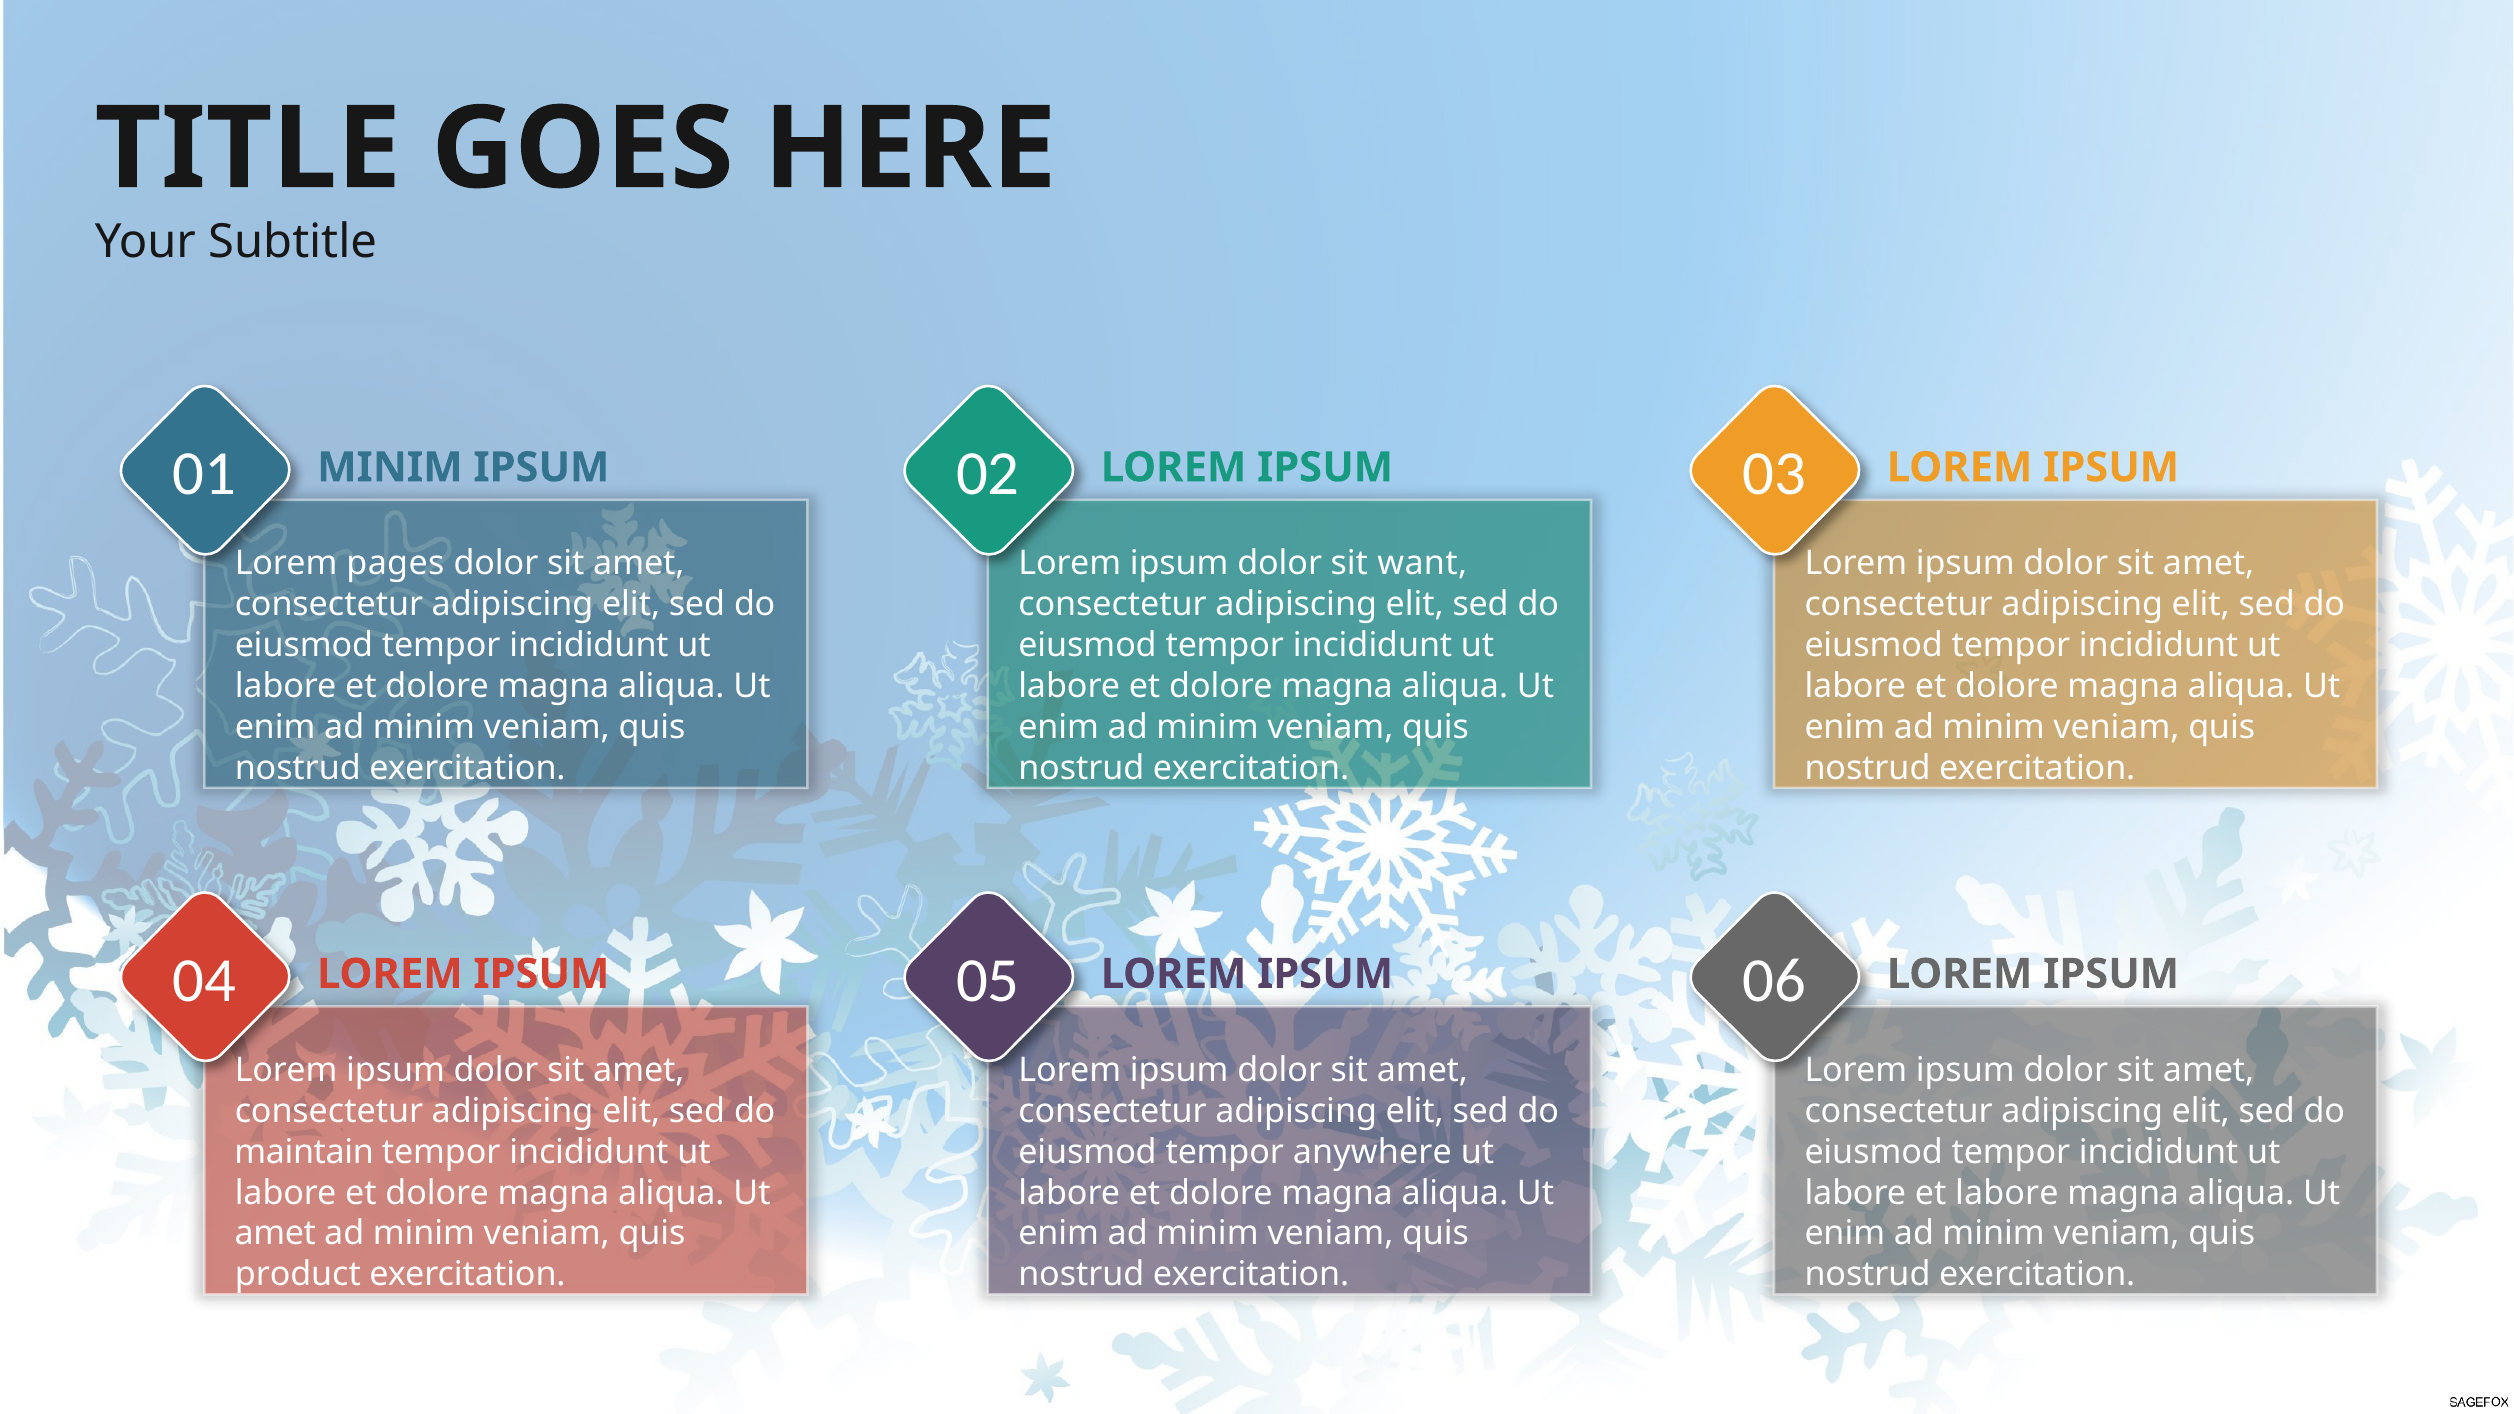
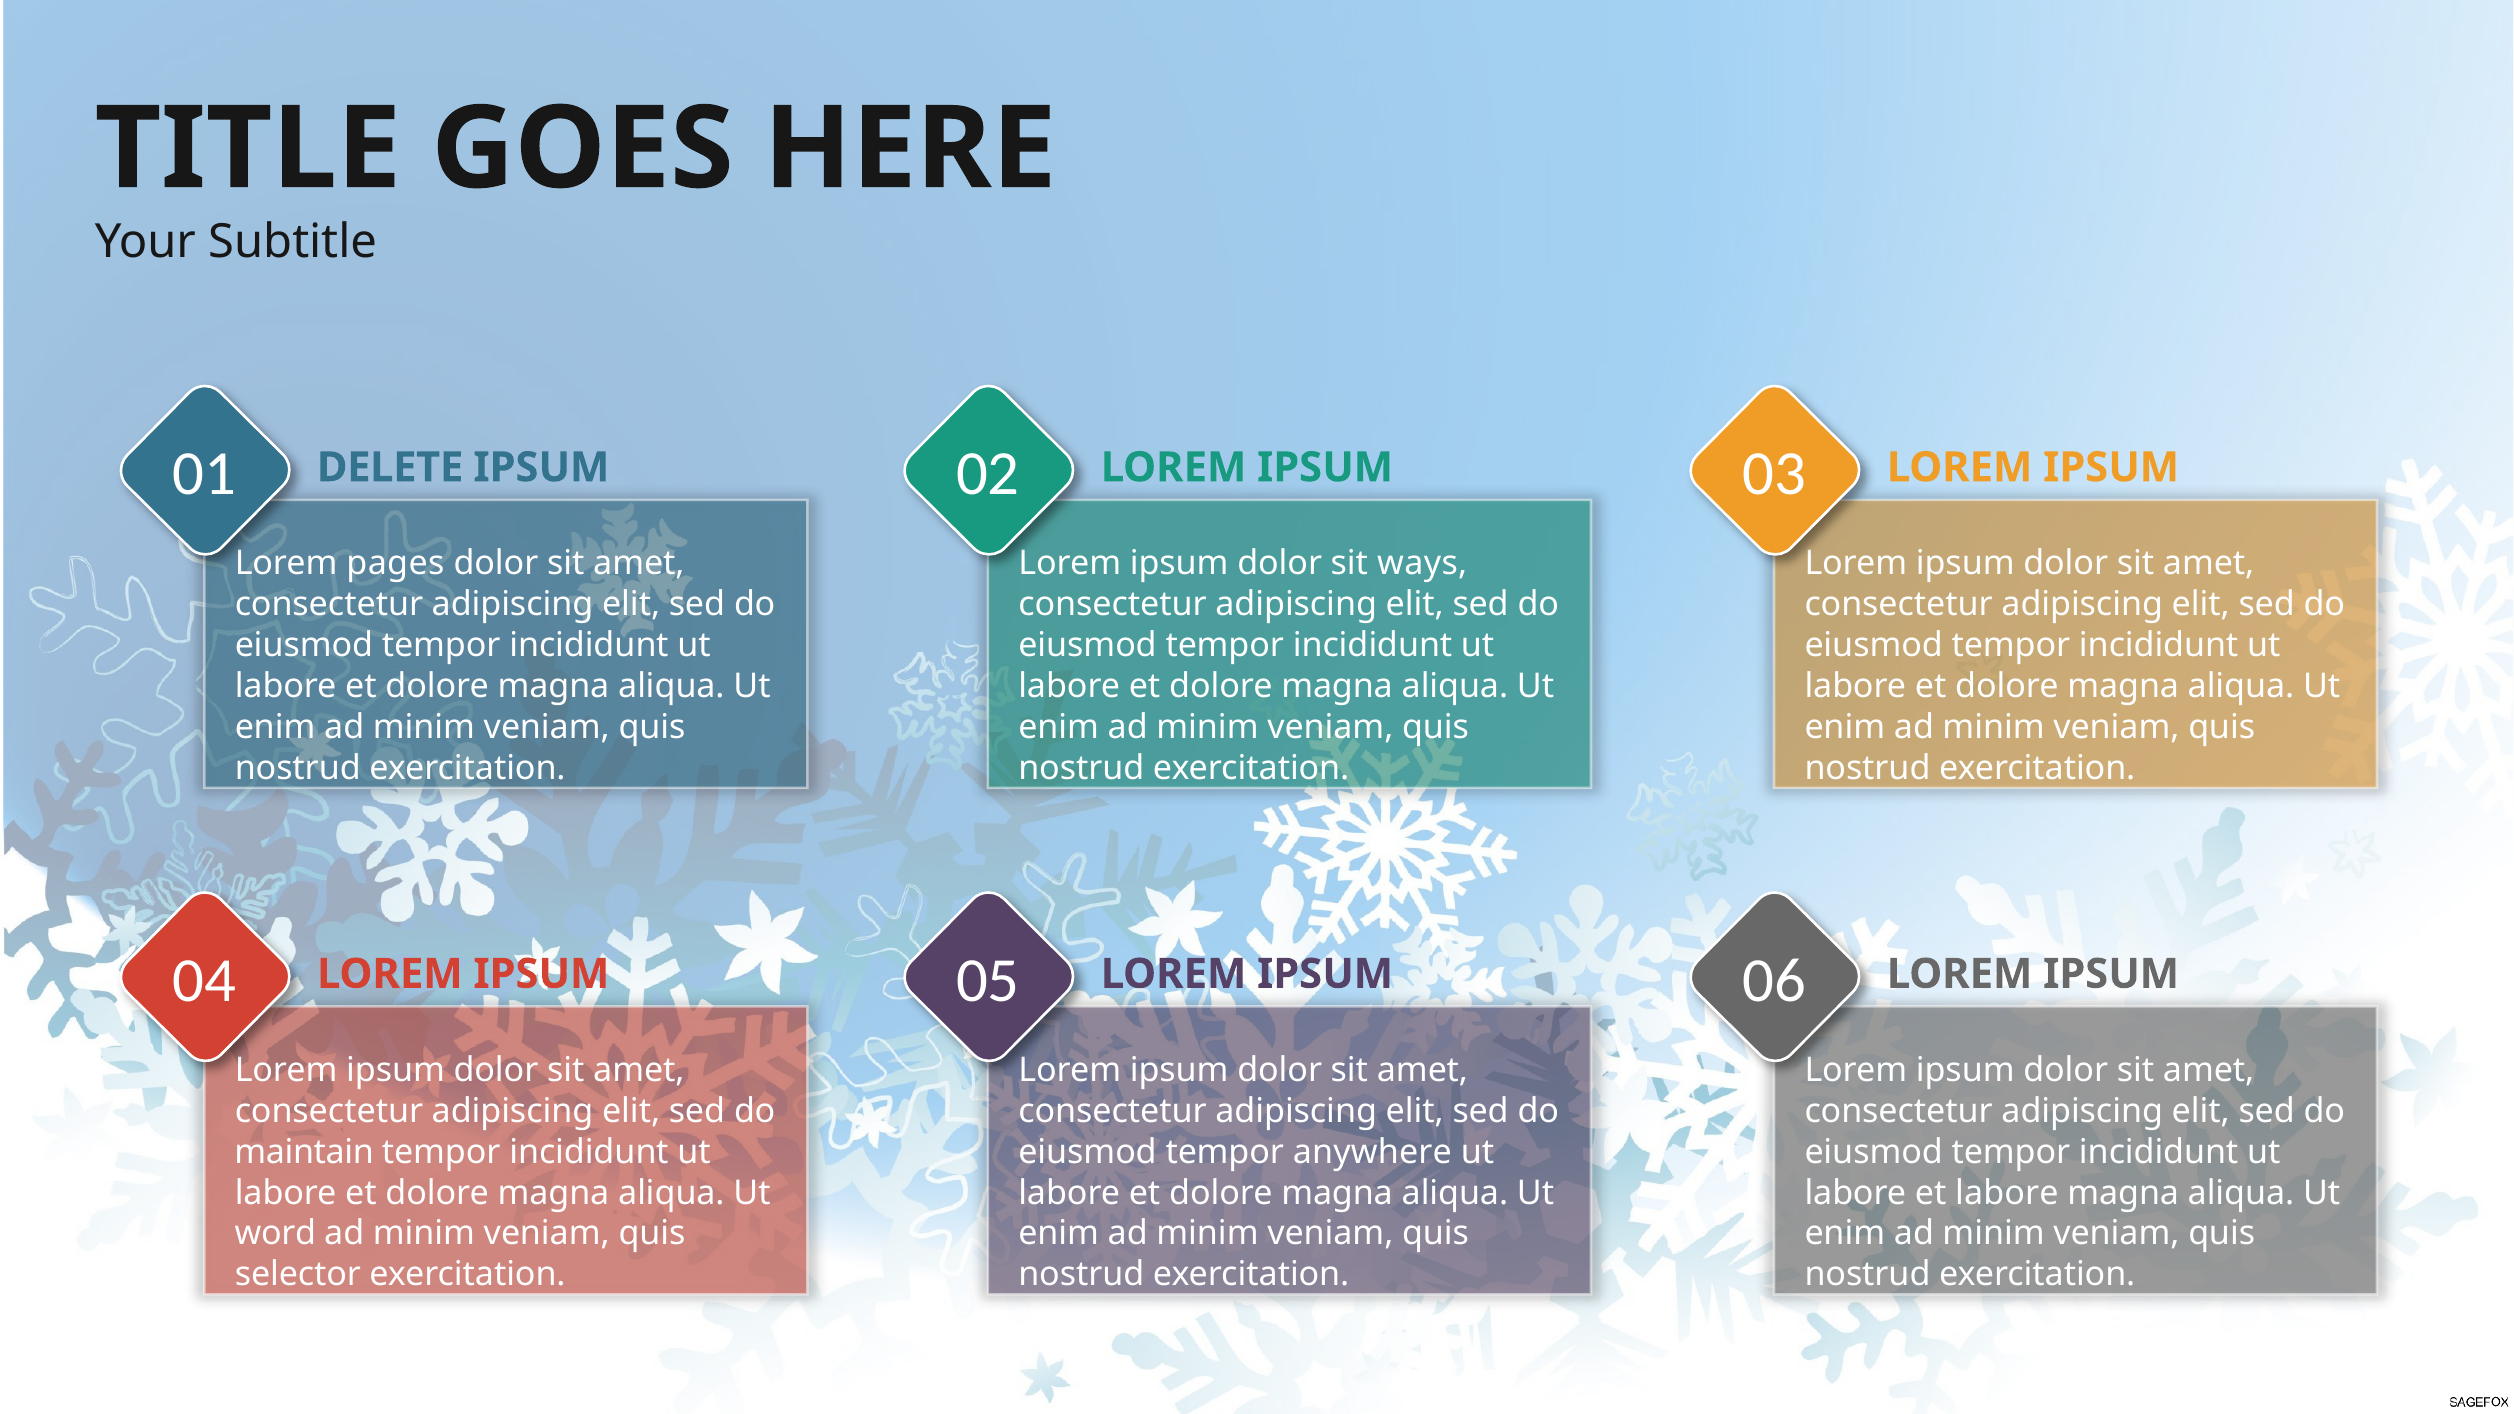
MINIM: MINIM -> DELETE (390, 468)
want: want -> ways (1422, 564)
amet: amet -> word (275, 1234)
product: product -> selector (298, 1275)
